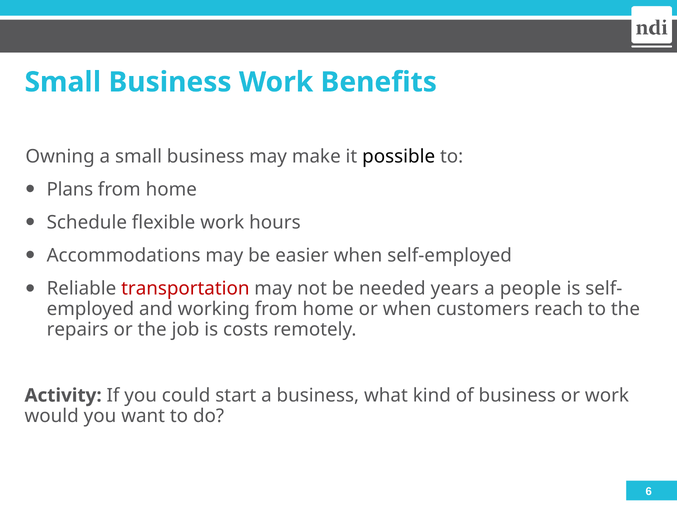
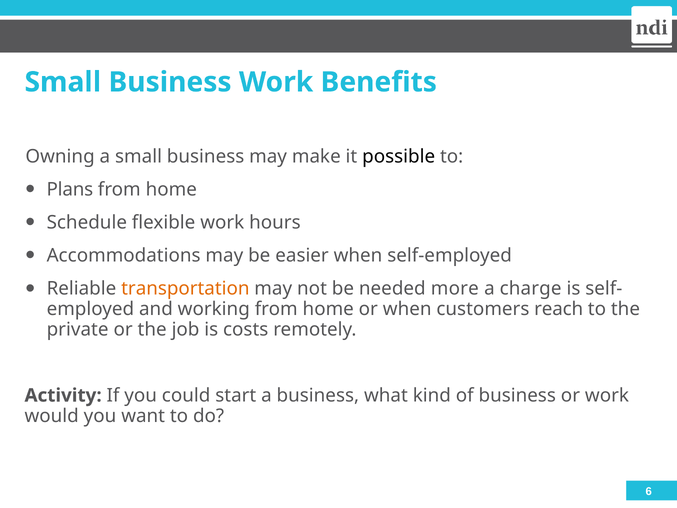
transportation colour: red -> orange (185, 288)
years: years -> more (455, 288)
people: people -> charge (531, 288)
repairs: repairs -> private (78, 329)
